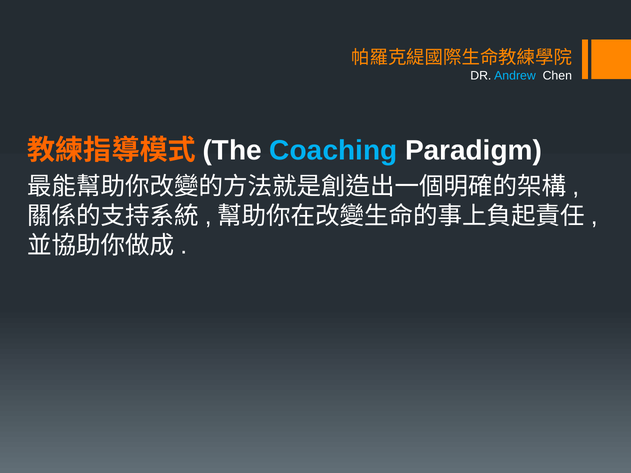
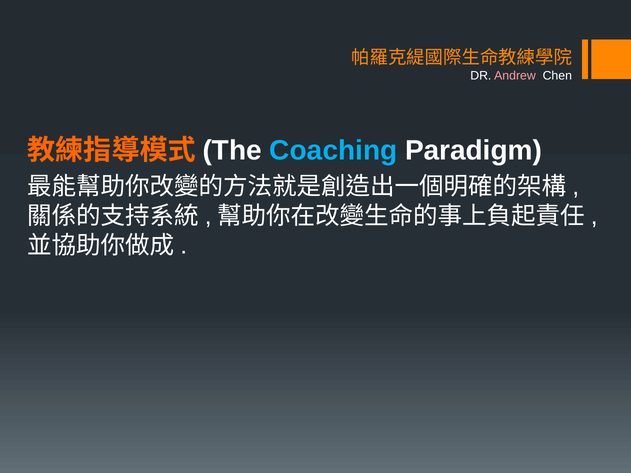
Andrew colour: light blue -> pink (515, 75)
